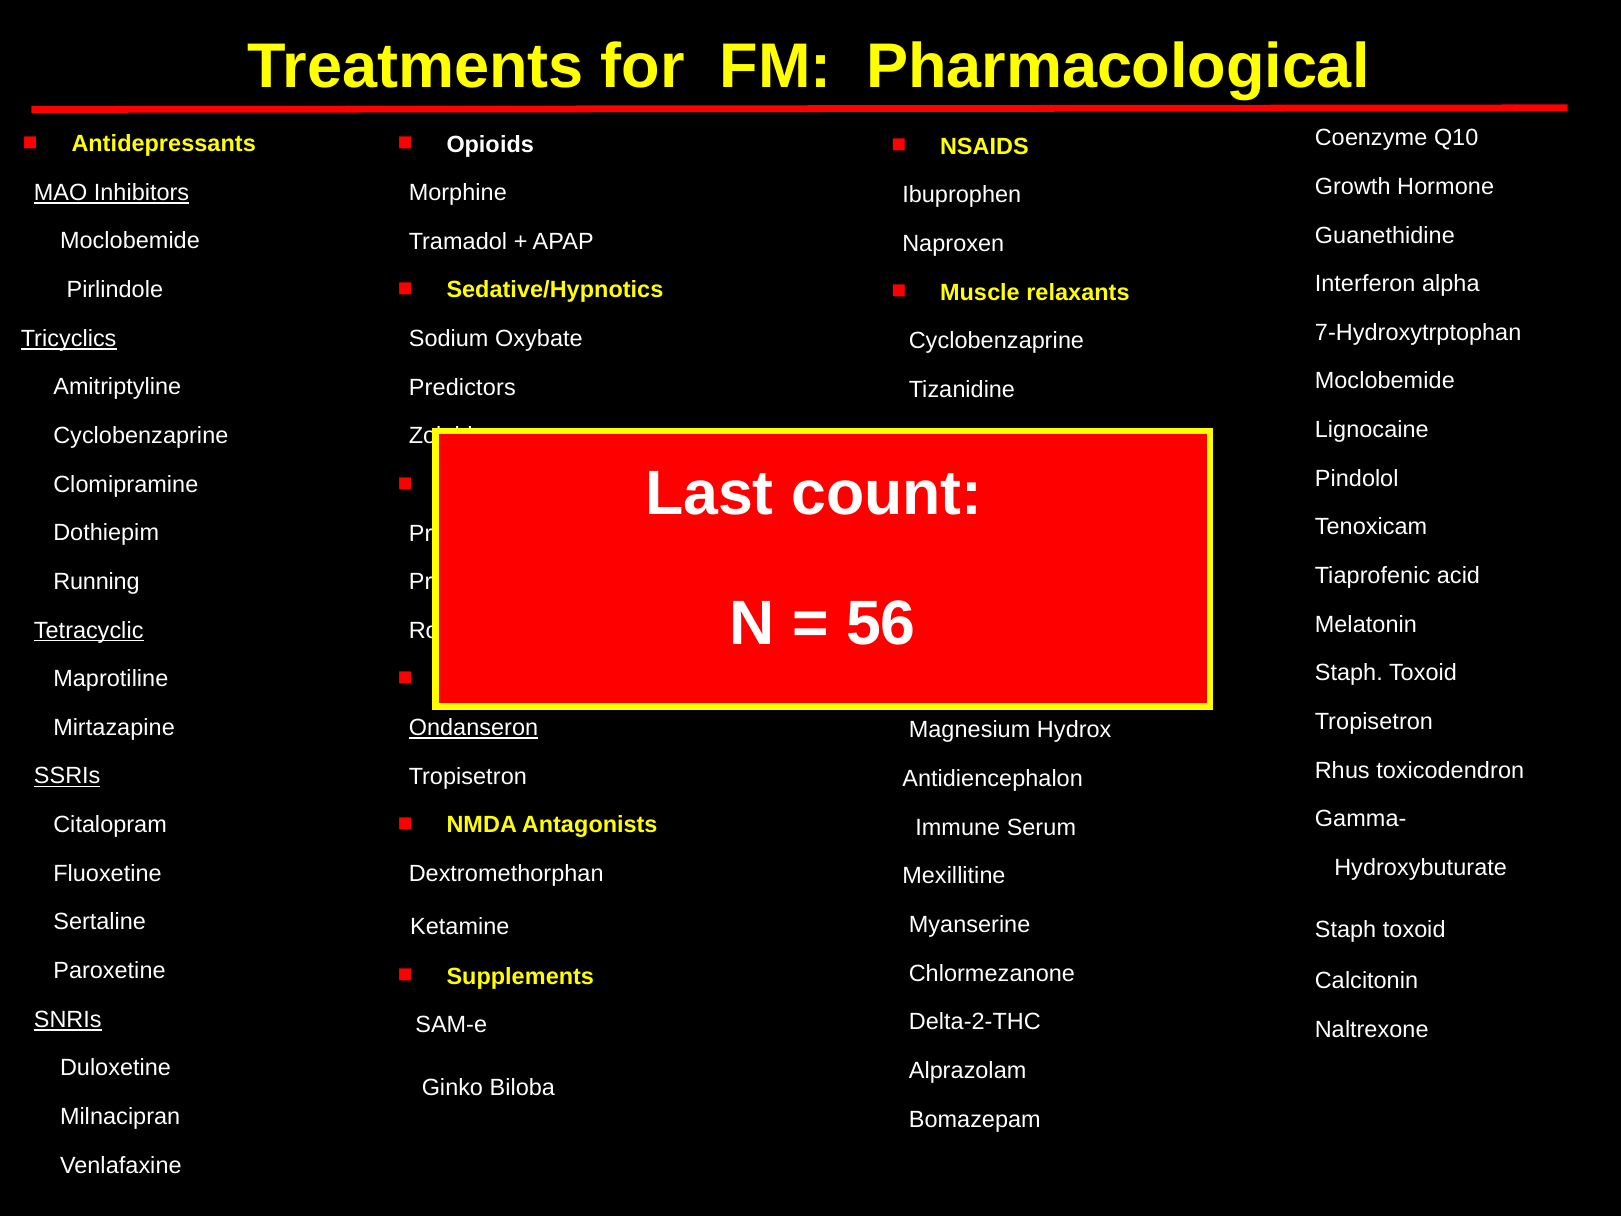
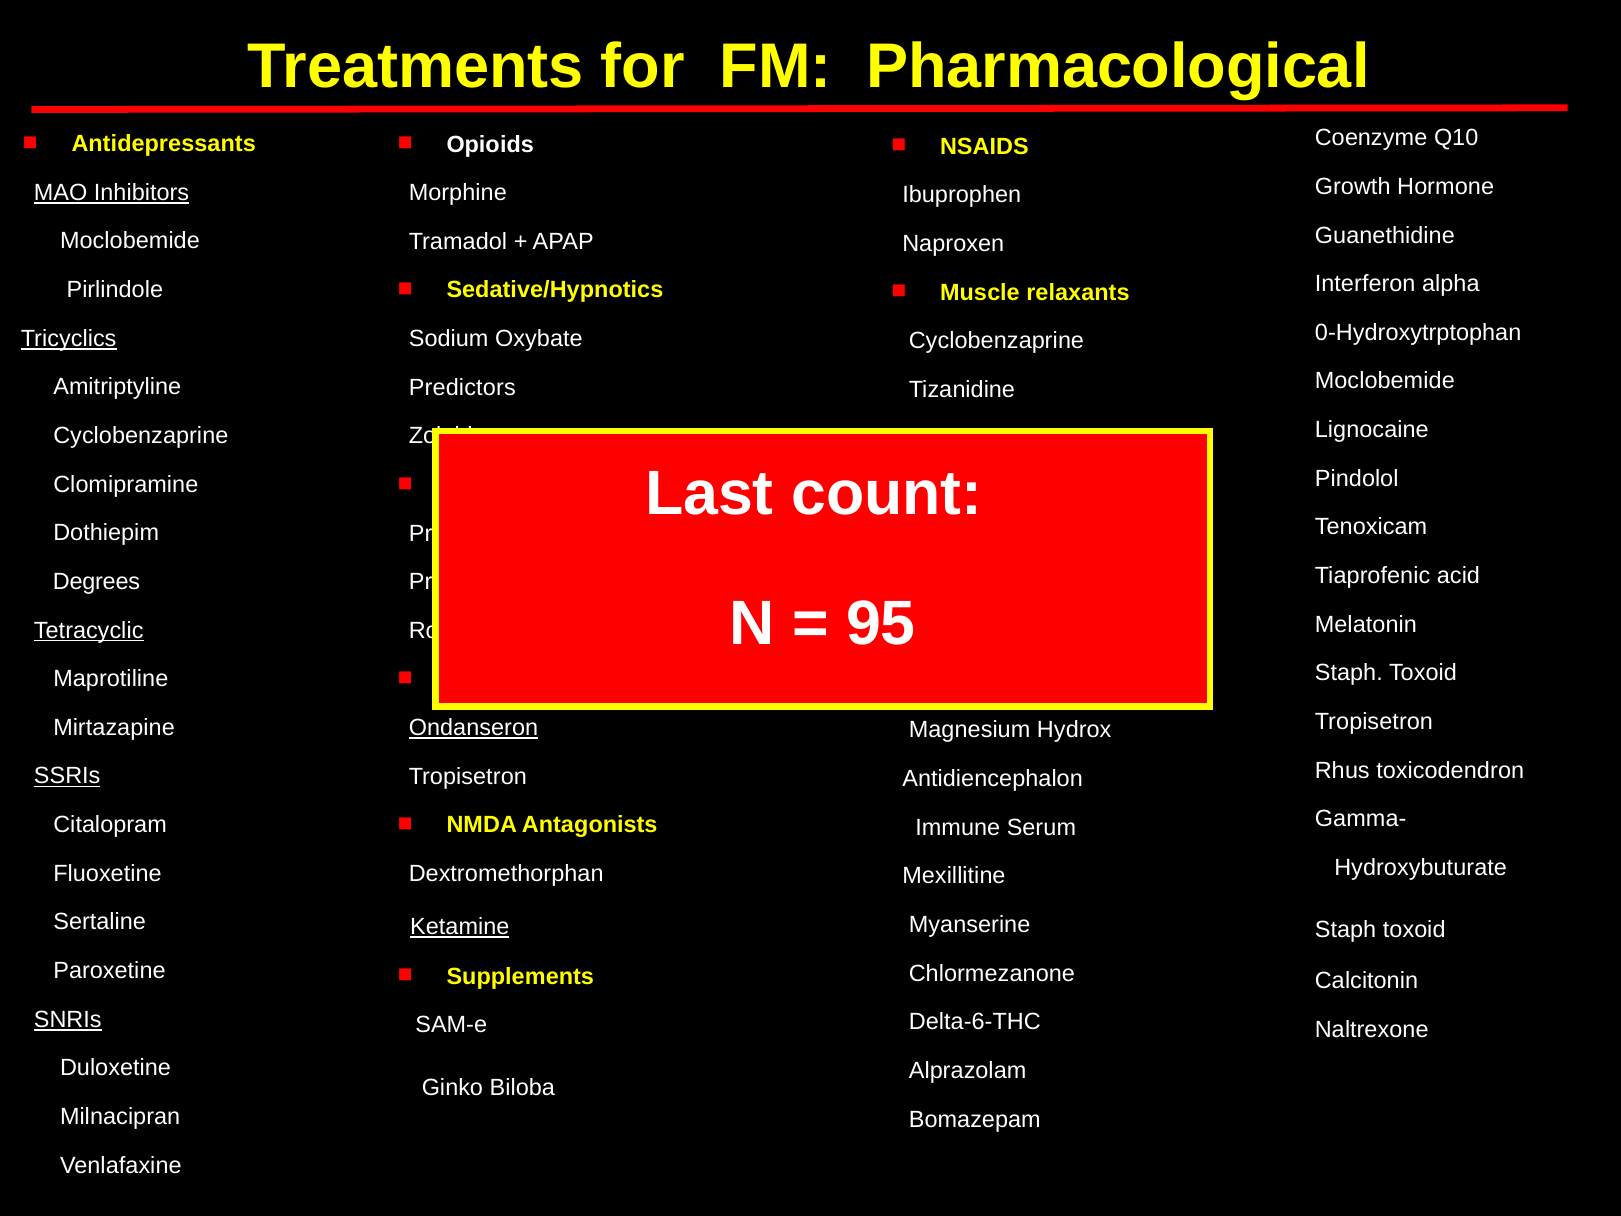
7-Hydroxytrptophan: 7-Hydroxytrptophan -> 0-Hydroxytrptophan (1418, 333)
Running: Running -> Degrees (96, 582)
56: 56 -> 95 (881, 624)
Ketamine underline: none -> present (460, 927)
Delta-2-THC: Delta-2-THC -> Delta-6-THC (975, 1022)
